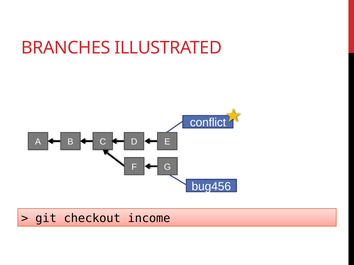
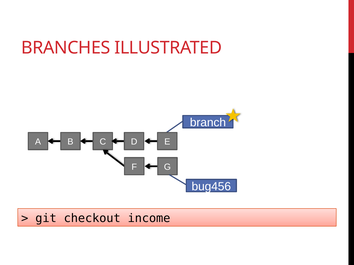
conflict: conflict -> branch (208, 123)
